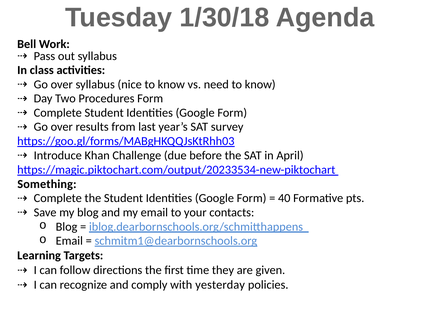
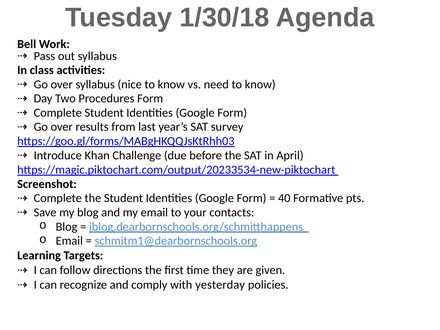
Something: Something -> Screenshot (47, 184)
